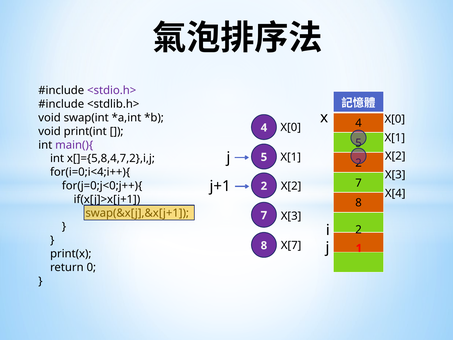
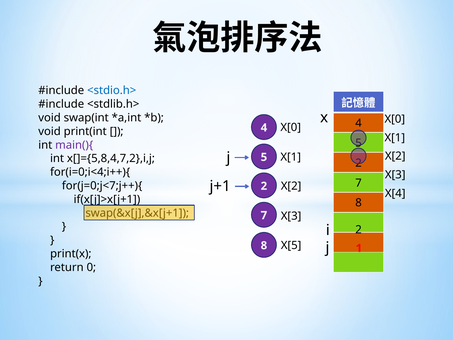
<stdio.h> colour: purple -> blue (112, 90)
for(j=0;j<0;j++){: for(j=0;j<0;j++){ -> for(j=0;j<7;j++){ (102, 186)
X[7: X[7 -> X[5 (291, 245)
